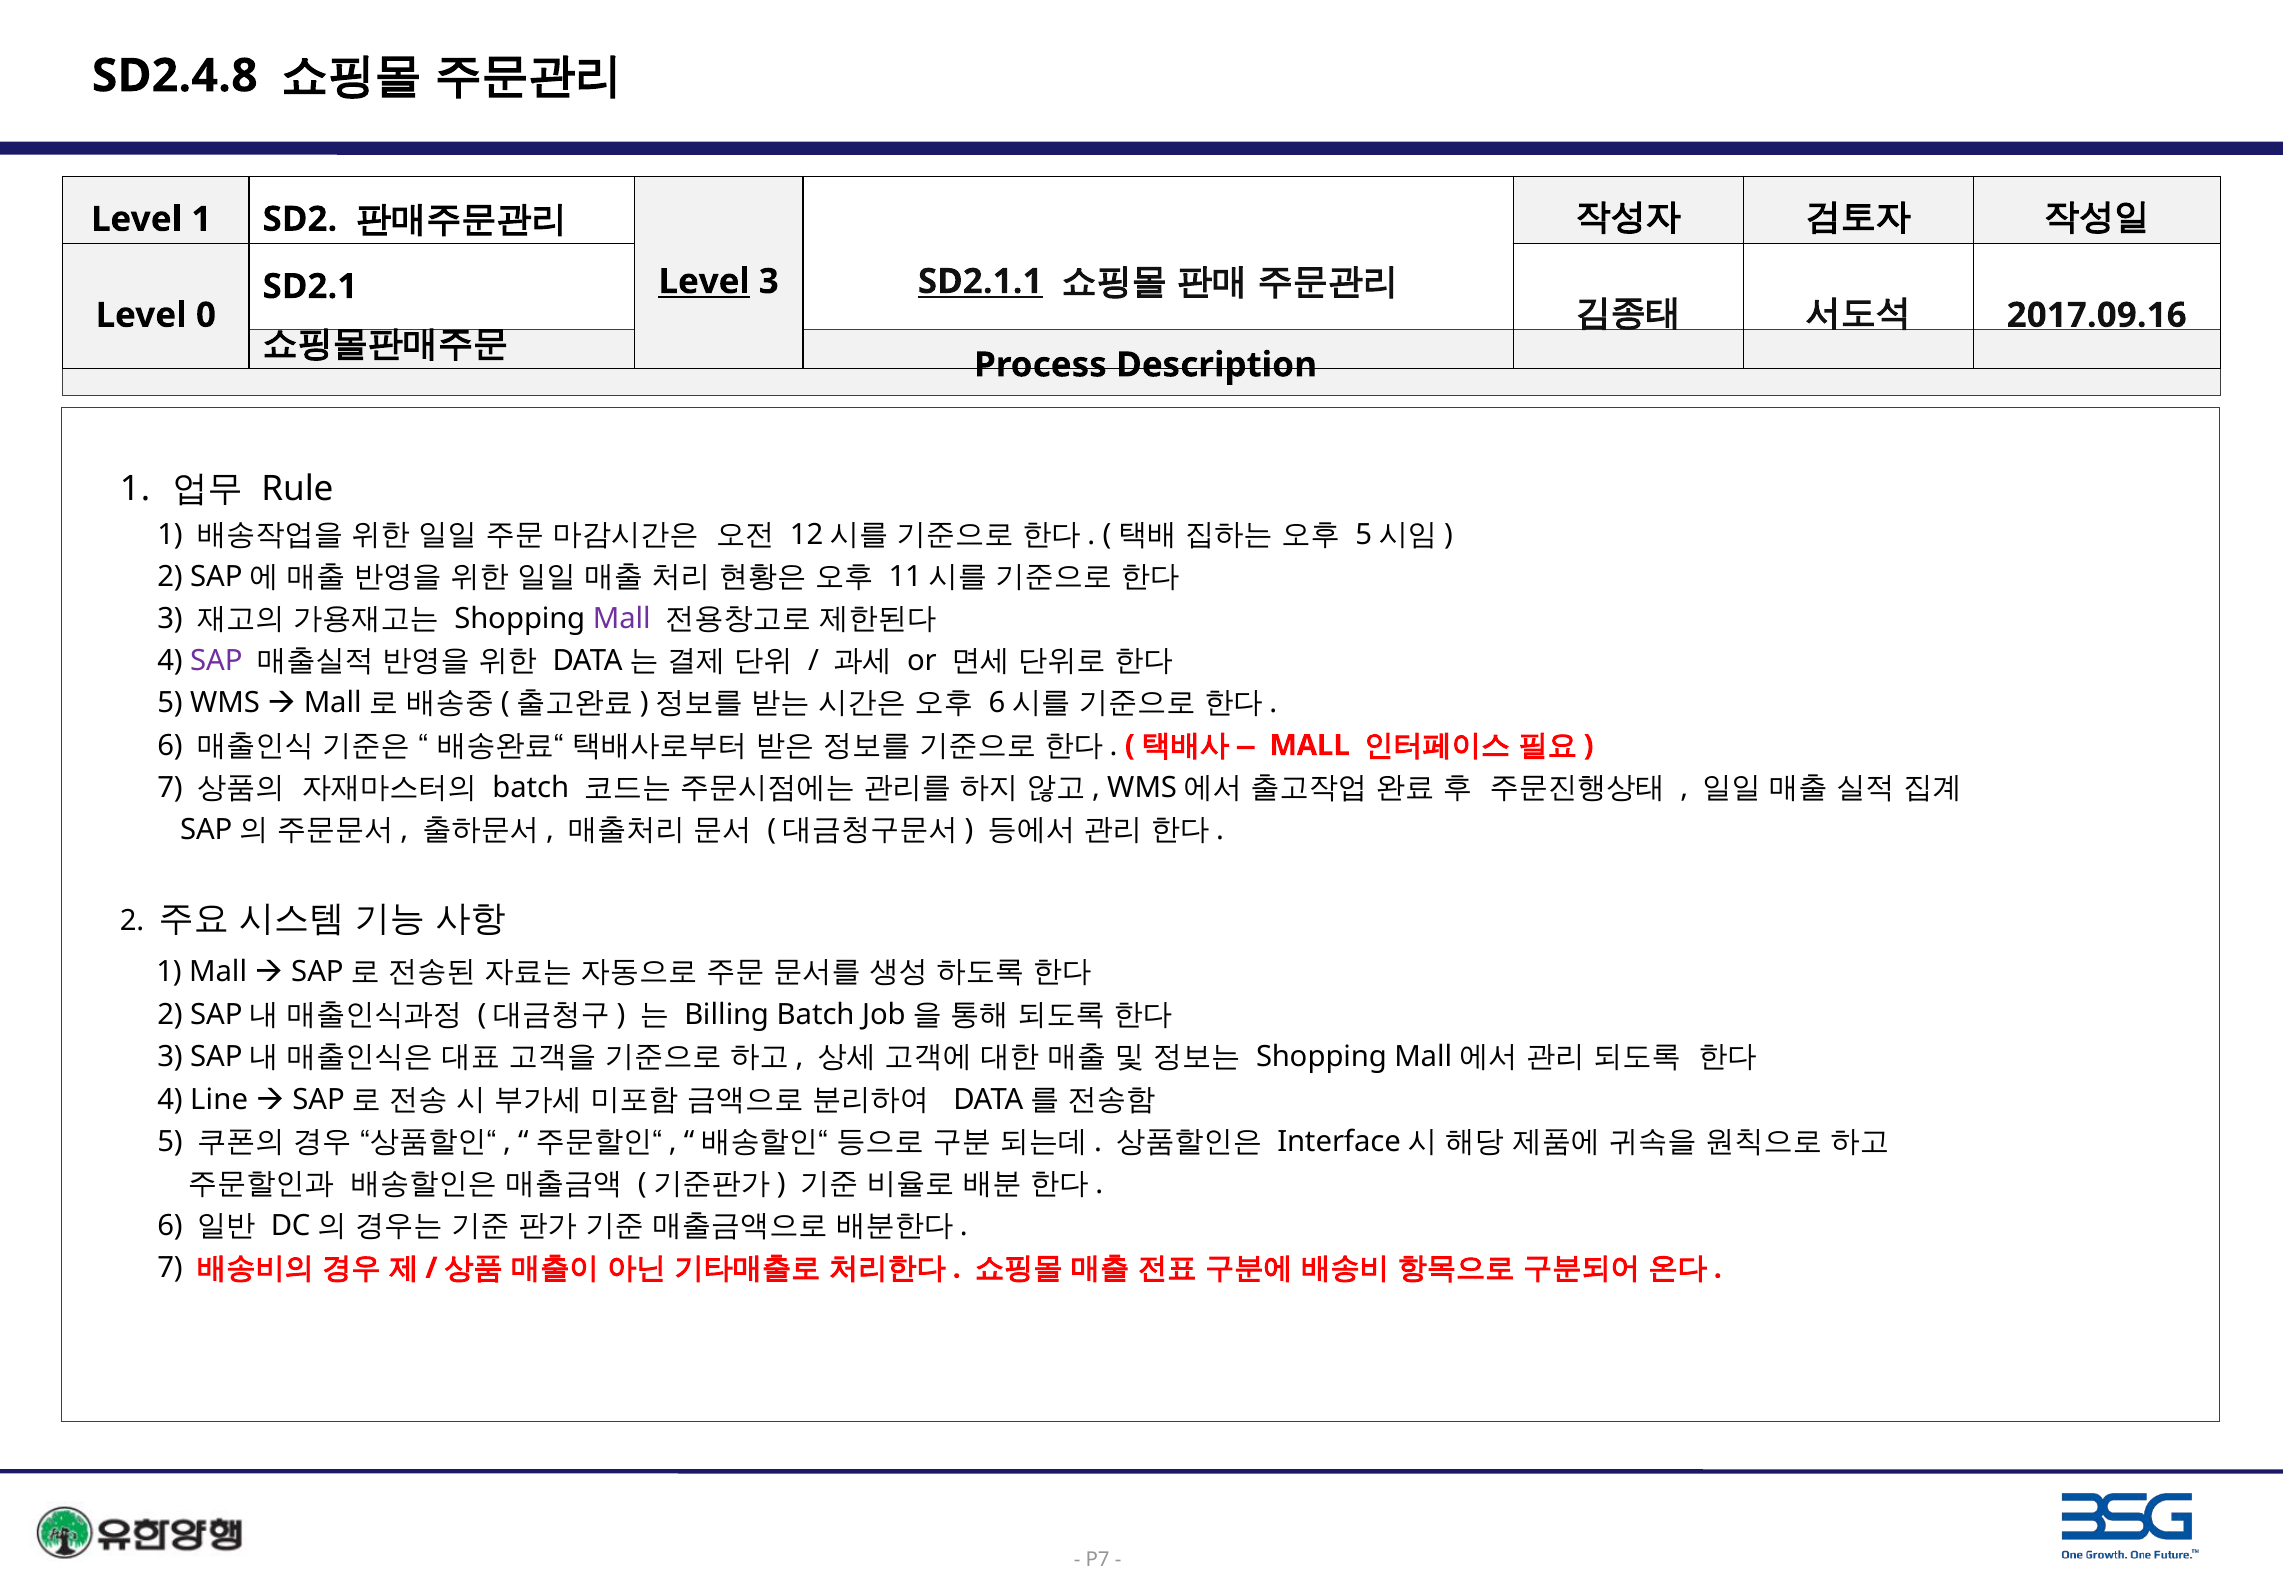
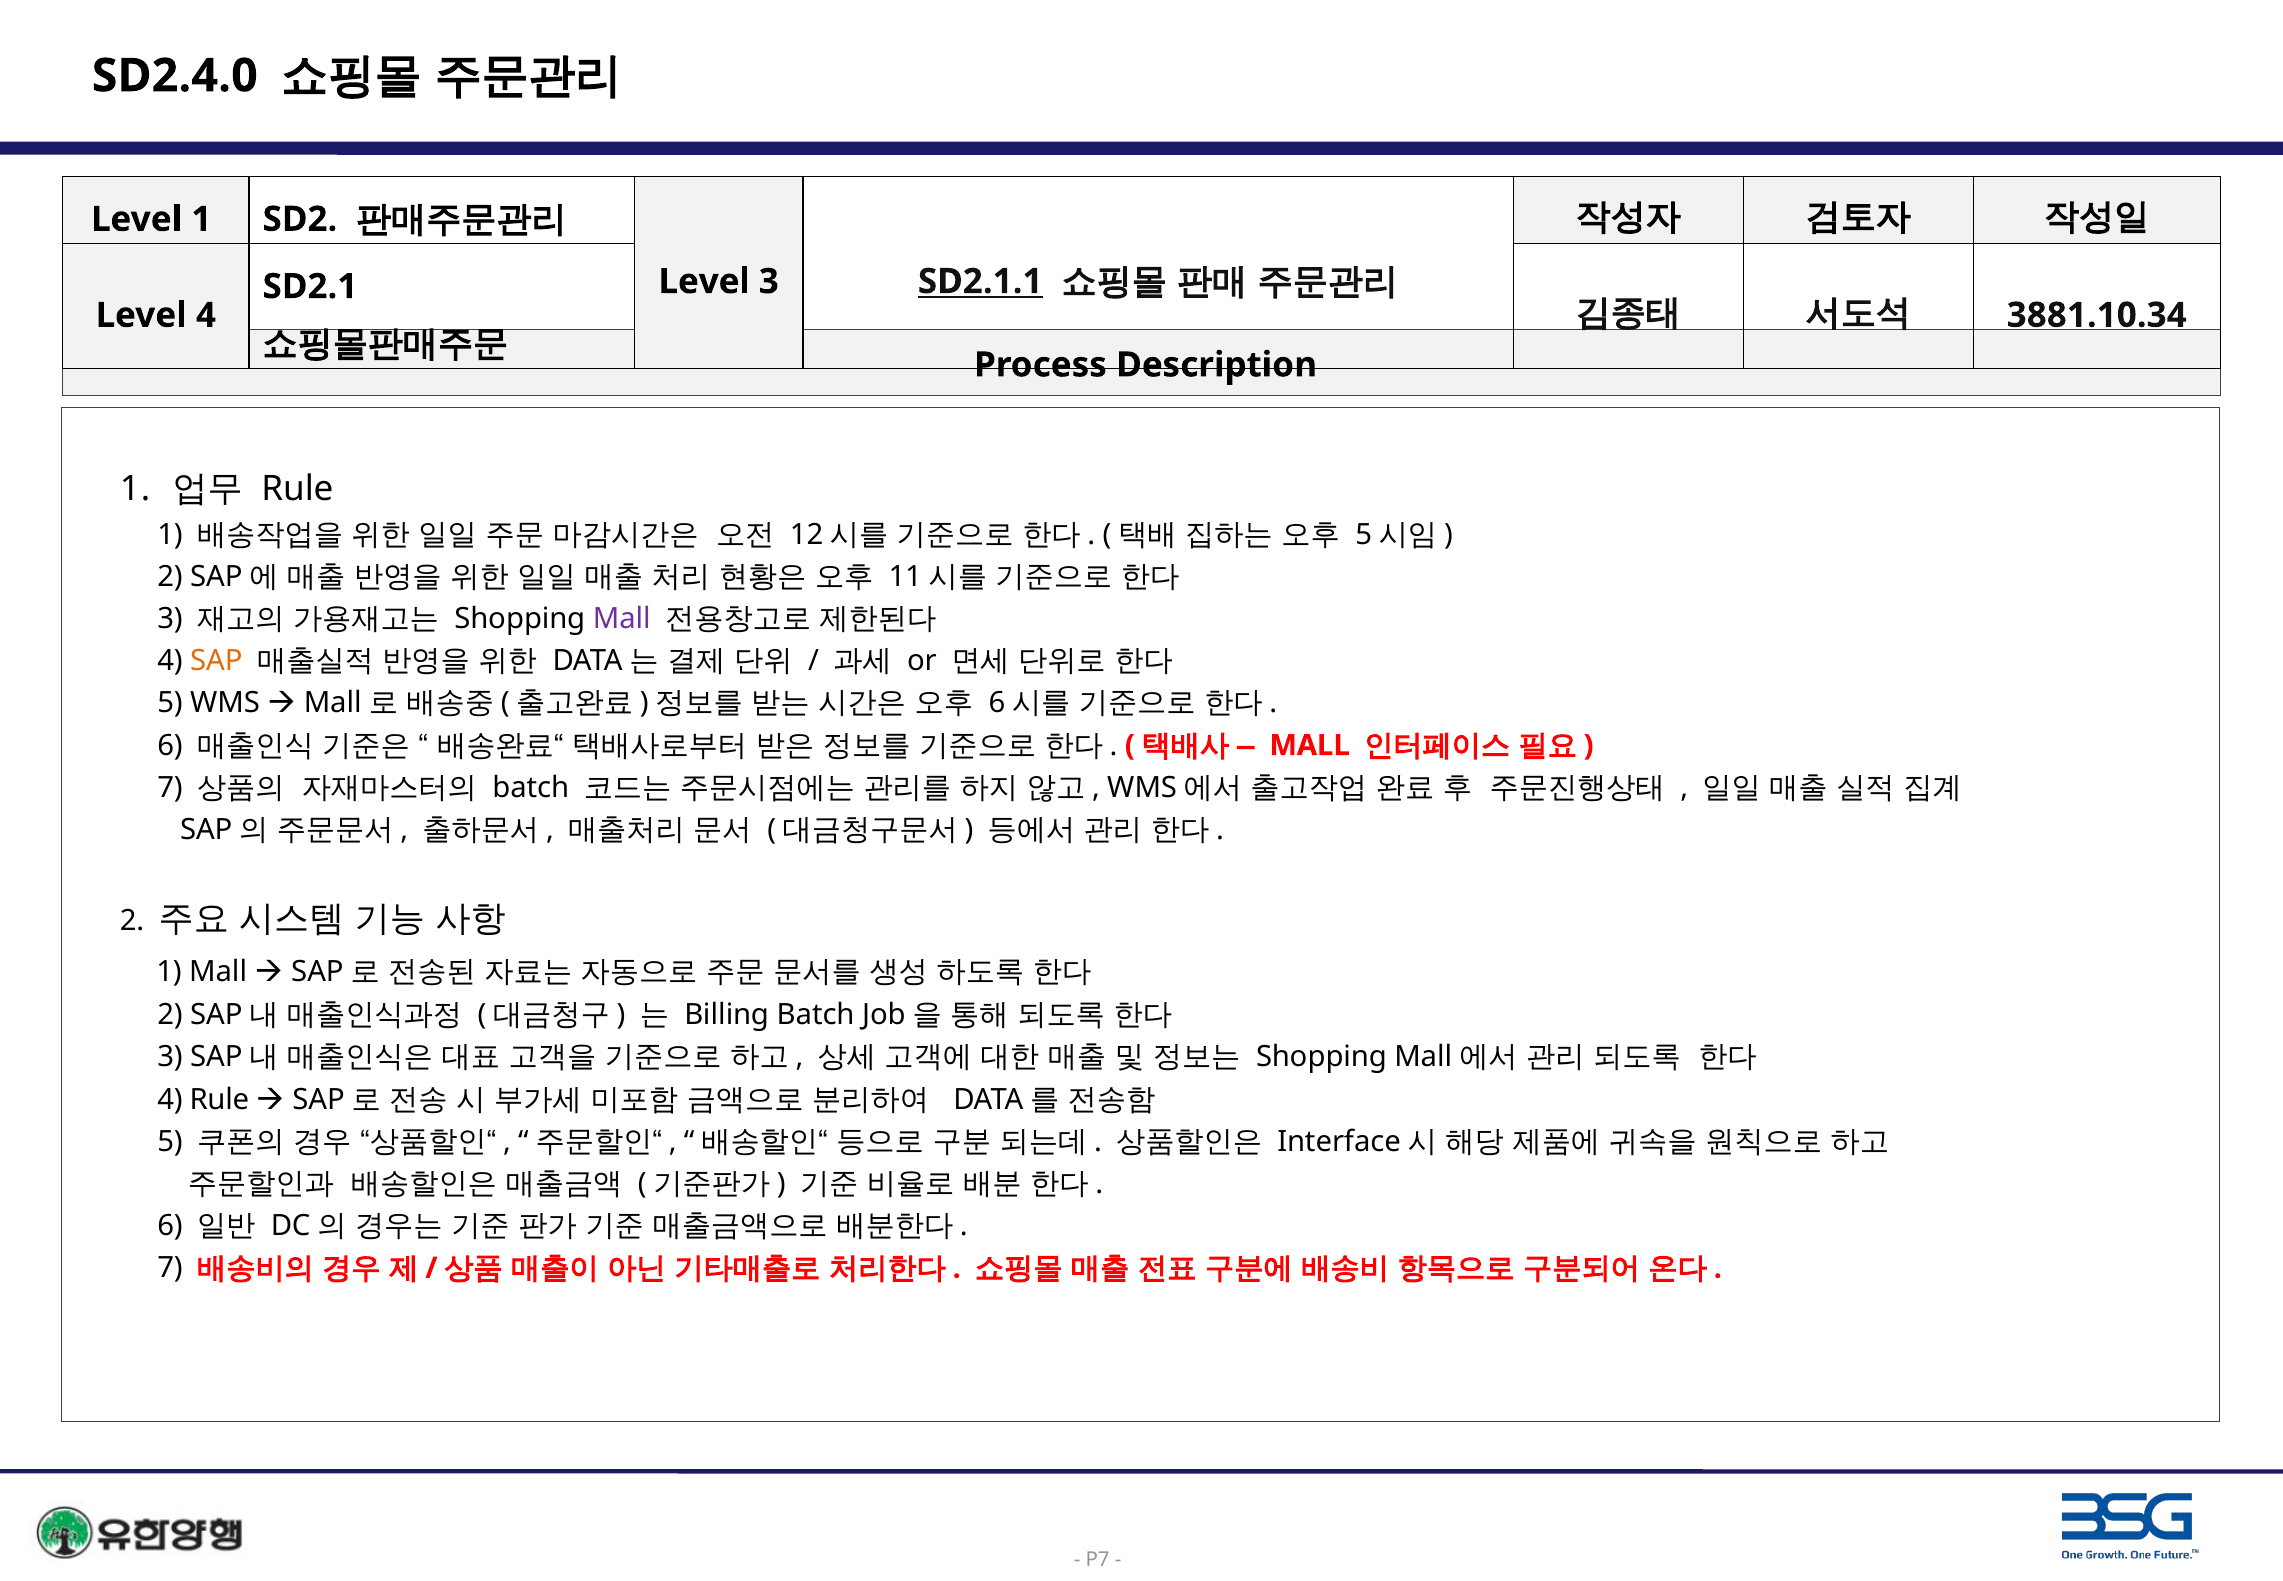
SD2.4.8: SD2.4.8 -> SD2.4.0 (175, 76)
Level underline: present -> none (704, 282)
2017.09.16: 2017.09.16 -> 3881.10.34 (2097, 315)
Level 0: 0 -> 4 (206, 315)
SAP colour: purple -> orange (216, 661)
4 Line: Line -> Rule (219, 1099)
